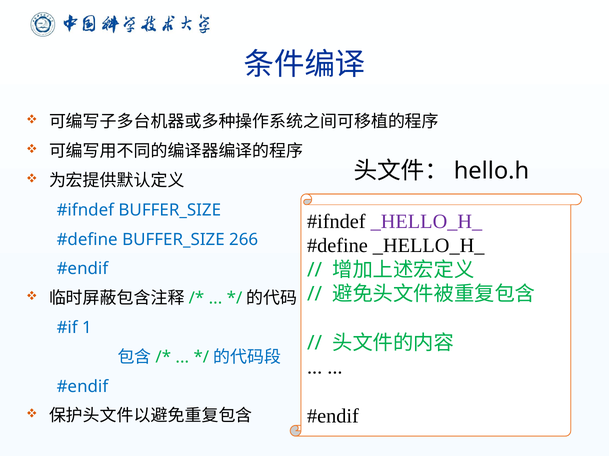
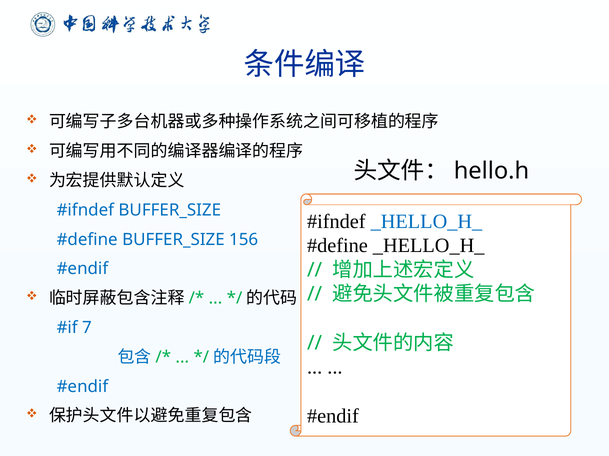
_HELLO_H_ colour: purple -> blue (426, 222)
266: 266 -> 156 (244, 240)
1: 1 -> 7 (87, 328)
